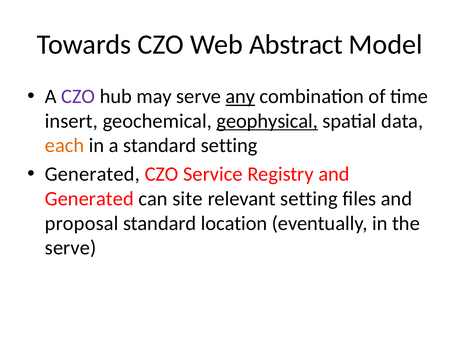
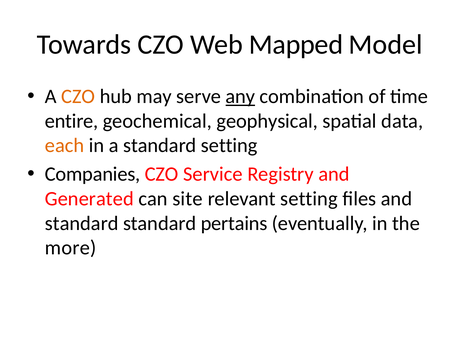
Abstract: Abstract -> Mapped (296, 45)
CZO colour: purple -> orange (78, 96)
insert: insert -> entire (72, 121)
geophysical underline: present -> none (267, 121)
Generated: Generated -> Companies (93, 174)
proposal: proposal -> standard (82, 223)
location: location -> pertains (234, 223)
serve: serve -> more (71, 248)
